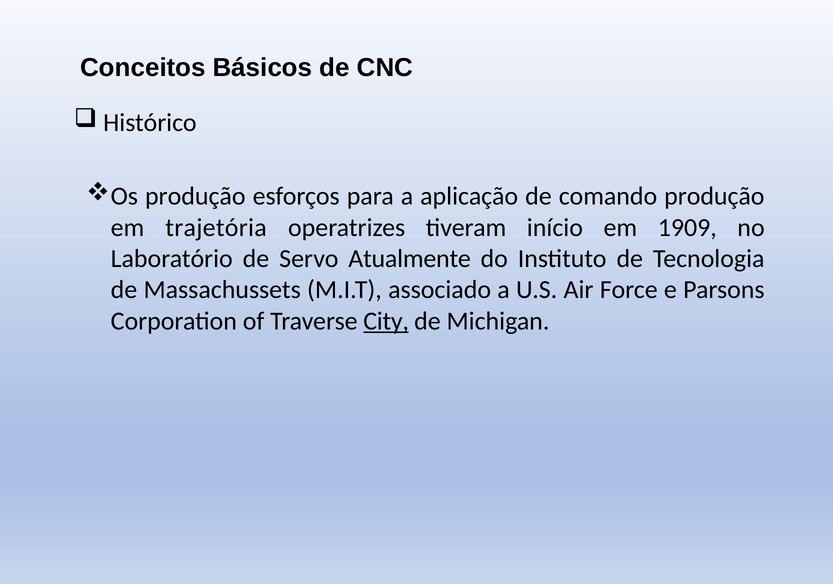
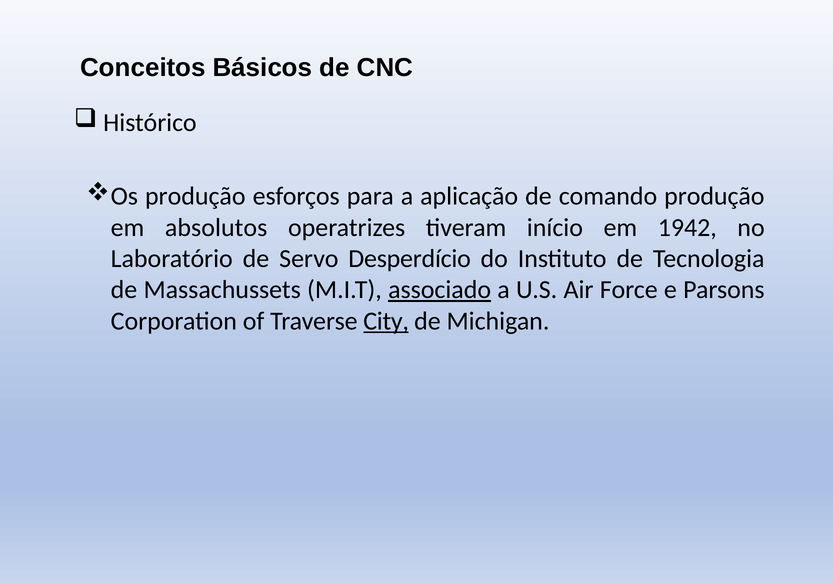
trajetória: trajetória -> absolutos (216, 228)
1909: 1909 -> 1942 (687, 228)
Atualmente: Atualmente -> Desperdício (410, 259)
associado underline: none -> present (440, 290)
